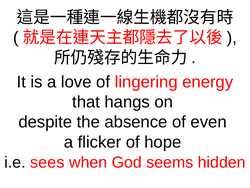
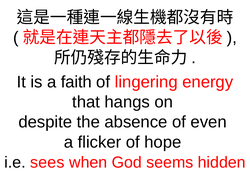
love: love -> faith (76, 82)
